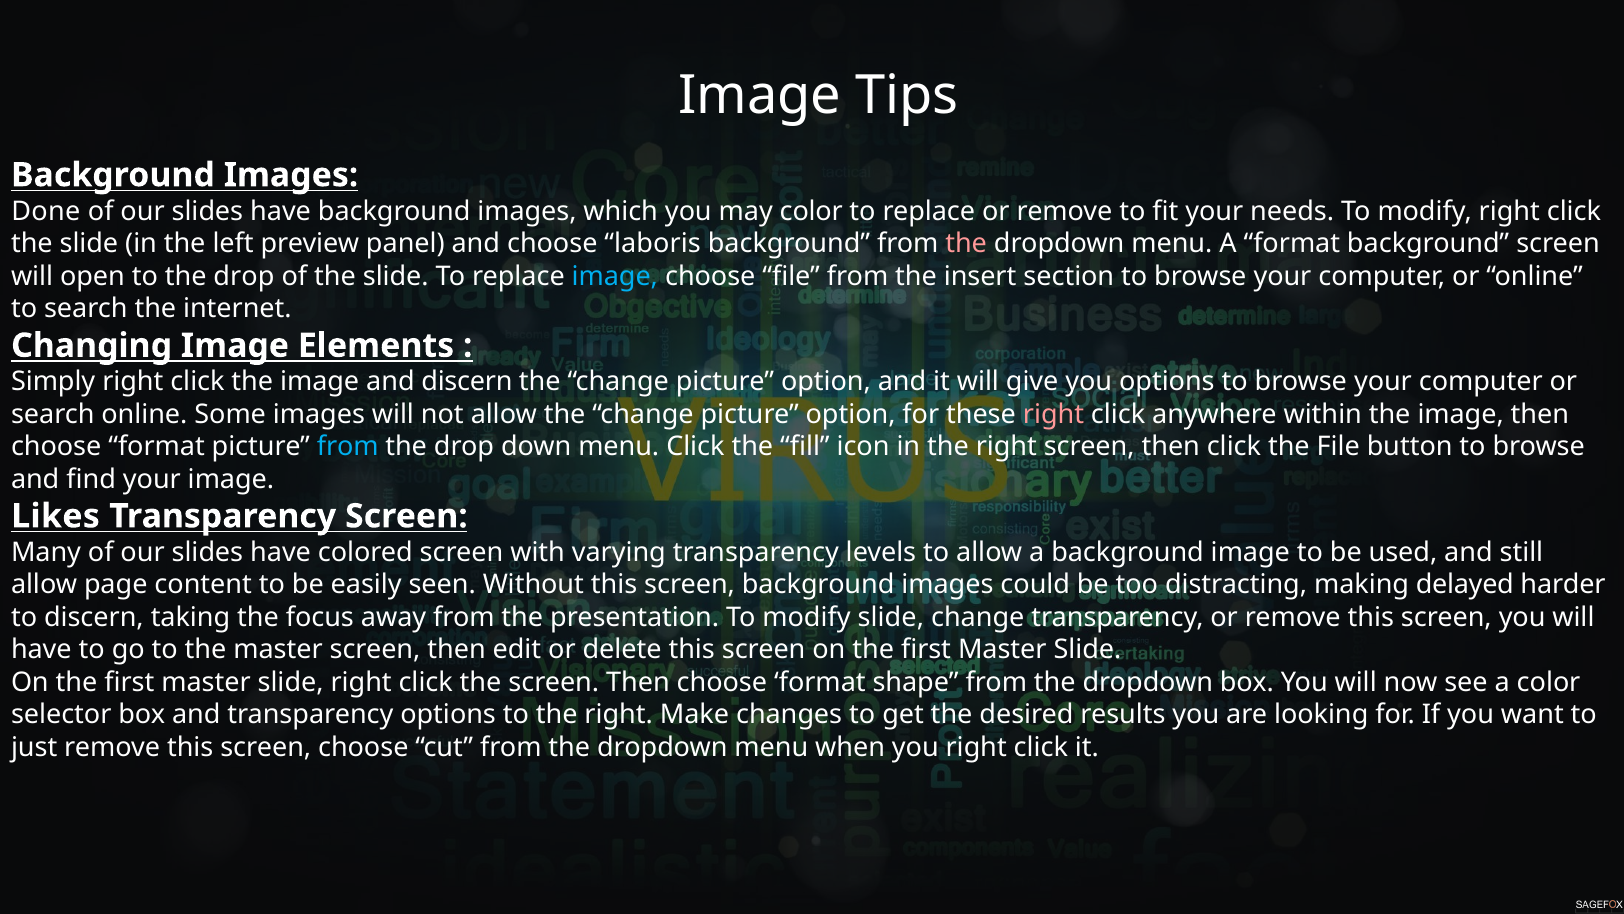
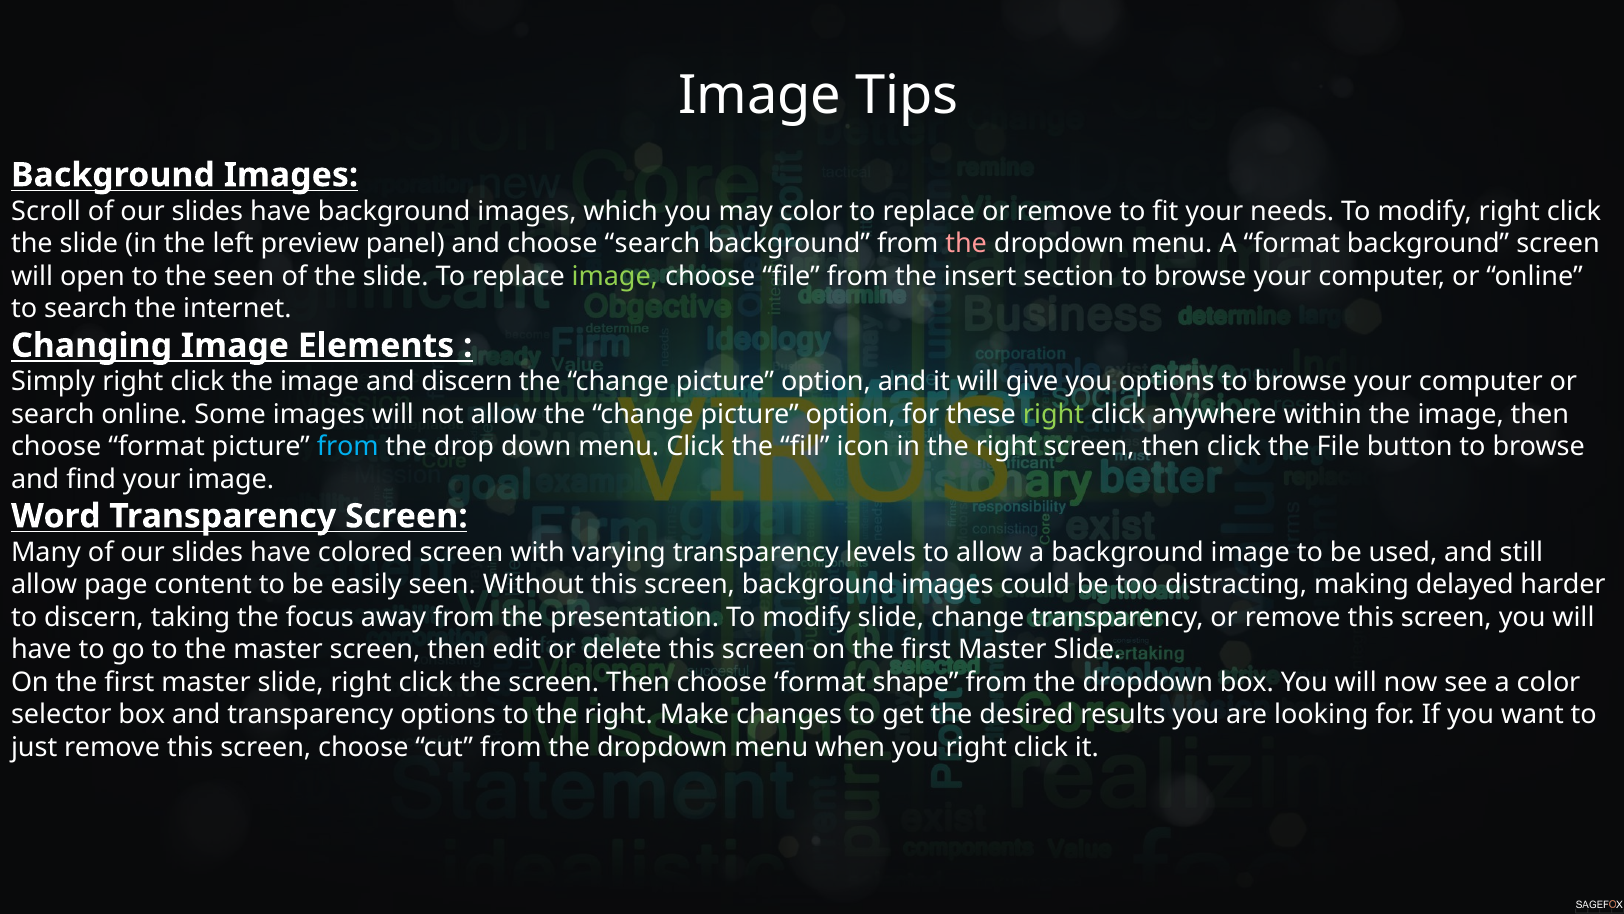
Done: Done -> Scroll (46, 211)
choose laboris: laboris -> search (652, 243)
to the drop: drop -> seen (244, 276)
image colour: light blue -> light green (615, 276)
right colour: pink -> light green (1054, 414)
Likes: Likes -> Word (56, 516)
